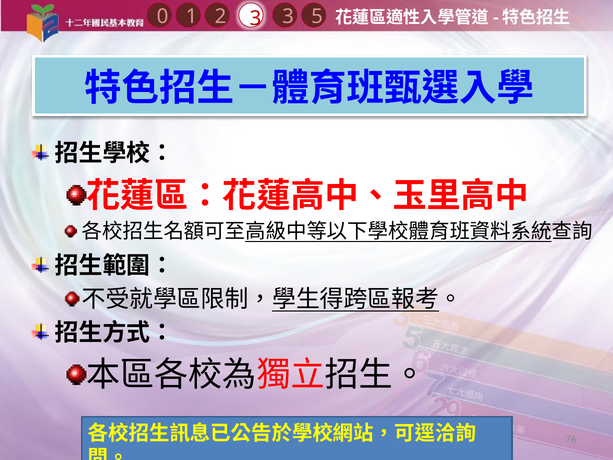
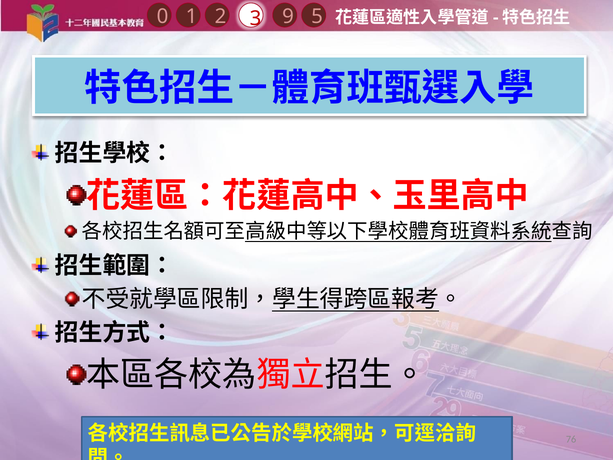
1 3: 3 -> 9 (288, 16)
